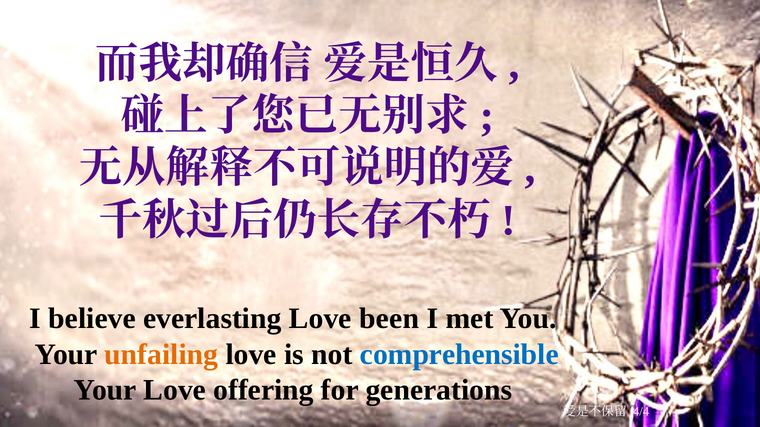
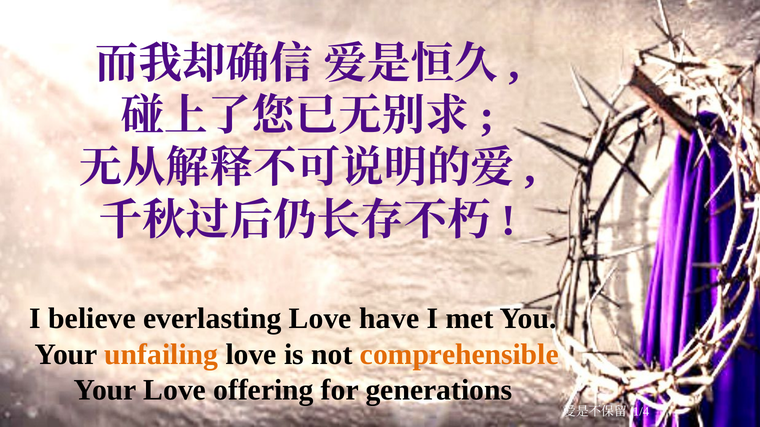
been: been -> have (389, 319)
comprehensible colour: blue -> orange (459, 355)
4/4: 4/4 -> 1/4 (641, 412)
